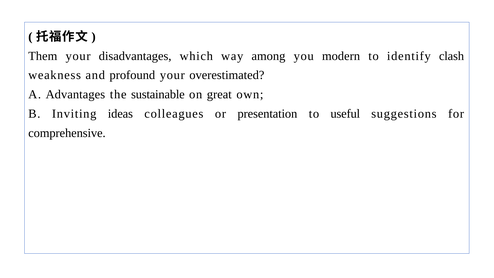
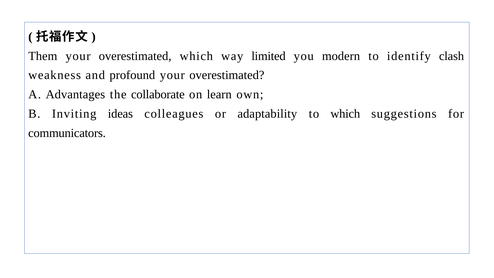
disadvantages: disadvantages -> overestimated (135, 56)
among: among -> limited (269, 56)
sustainable: sustainable -> collaborate (158, 94)
great: great -> learn (219, 94)
presentation: presentation -> adaptability (267, 114)
to useful: useful -> which (345, 114)
comprehensive: comprehensive -> communicators (67, 133)
